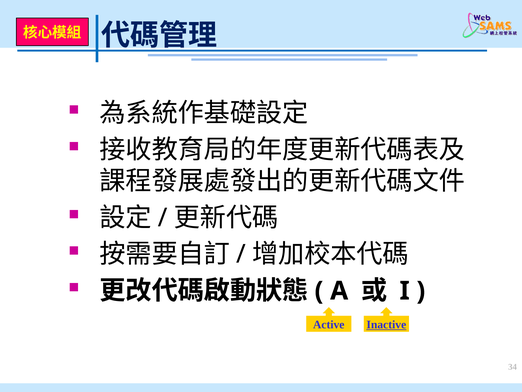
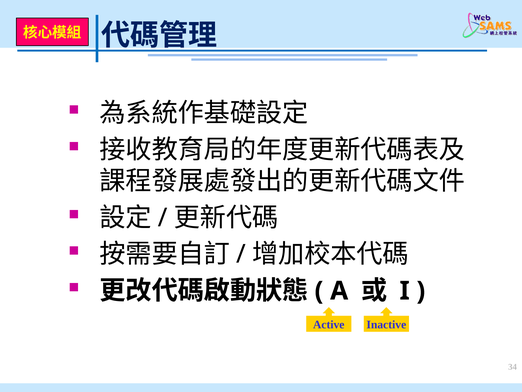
Inactive underline: present -> none (386, 324)
